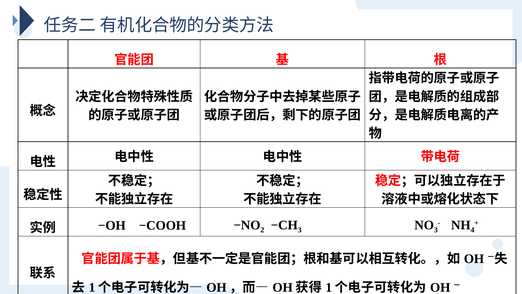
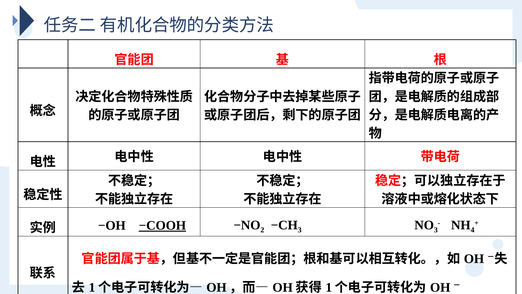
−COOH underline: none -> present (162, 225)
